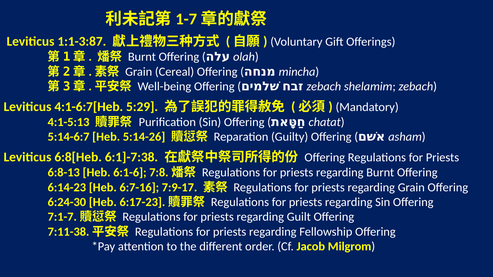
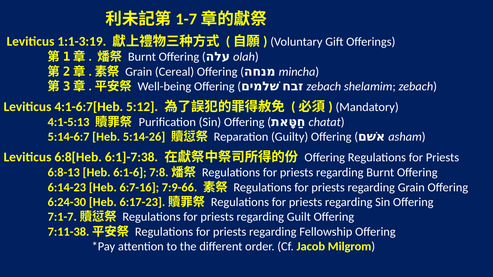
1:1-3:87: 1:1-3:87 -> 1:1-3:19 (82, 42)
5:29: 5:29 -> 5:12 (142, 107)
7:9-17: 7:9-17 -> 7:9-66 (180, 188)
